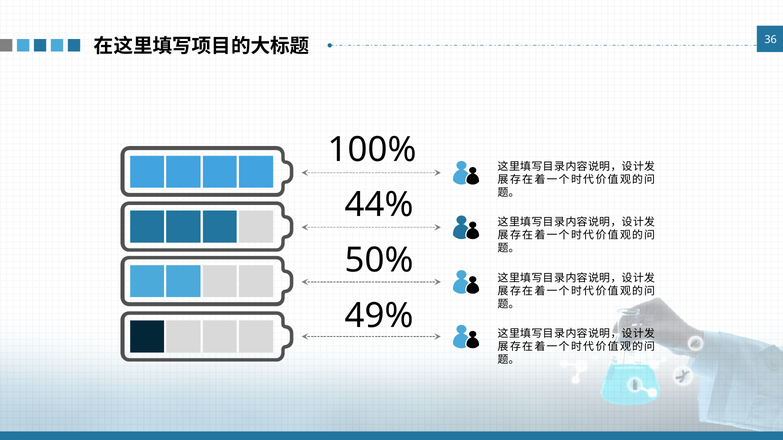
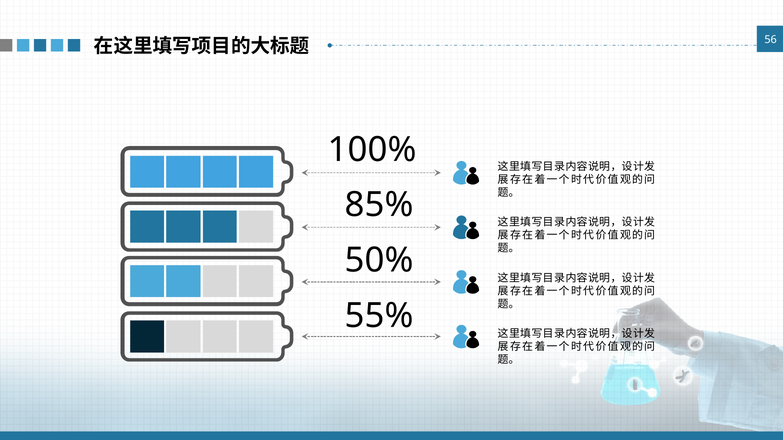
36: 36 -> 56 (771, 40)
44%: 44% -> 85% (379, 205)
49%: 49% -> 55% (379, 316)
